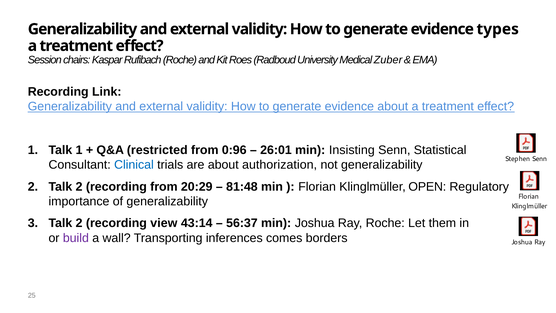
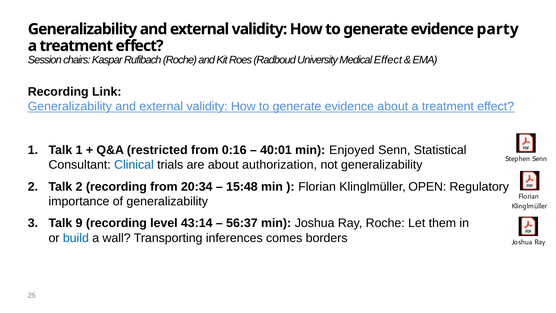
types: types -> party (498, 29)
Medical Zuber: Zuber -> Effect (388, 60)
0:96: 0:96 -> 0:16 (234, 150)
26:01: 26:01 -> 40:01 (276, 150)
Insisting: Insisting -> Enjoyed (352, 150)
20:29: 20:29 -> 20:34 (197, 186)
81:48: 81:48 -> 15:48 (242, 186)
3 Talk 2: 2 -> 9 (79, 223)
view: view -> level (164, 223)
build colour: purple -> blue (76, 238)
